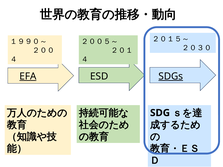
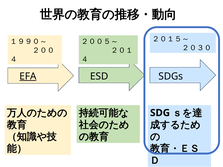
SDGs underline: present -> none (171, 76)
